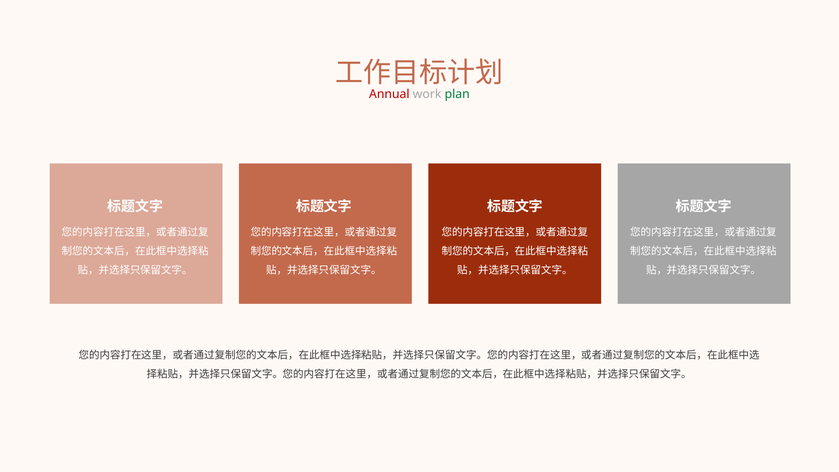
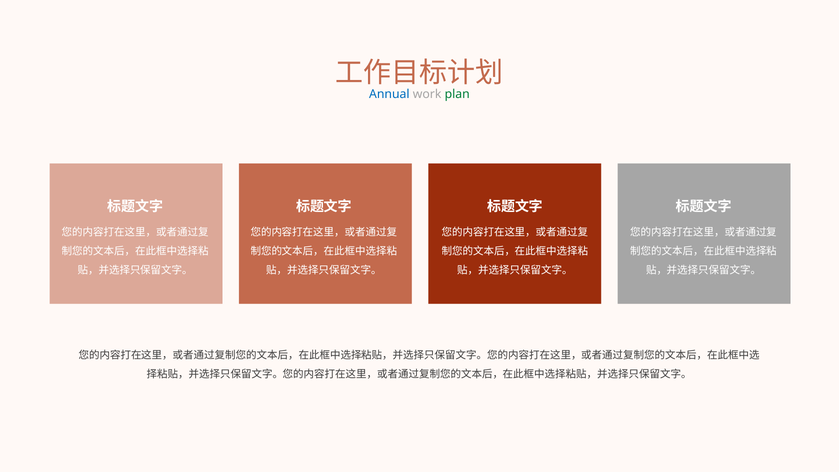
Annual colour: red -> blue (389, 94)
